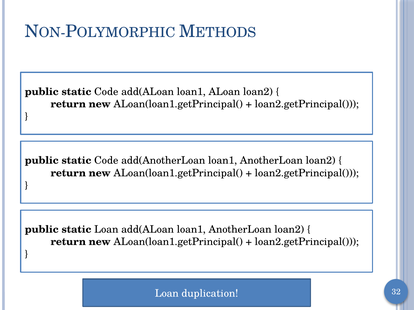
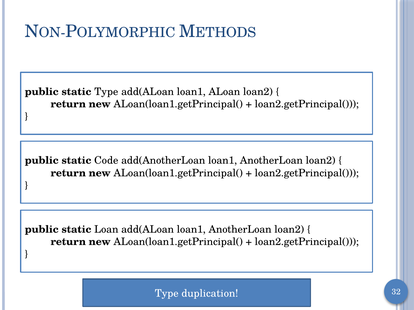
Code: Code -> Type (106, 92)
Loan: Loan -> Type (167, 294)
